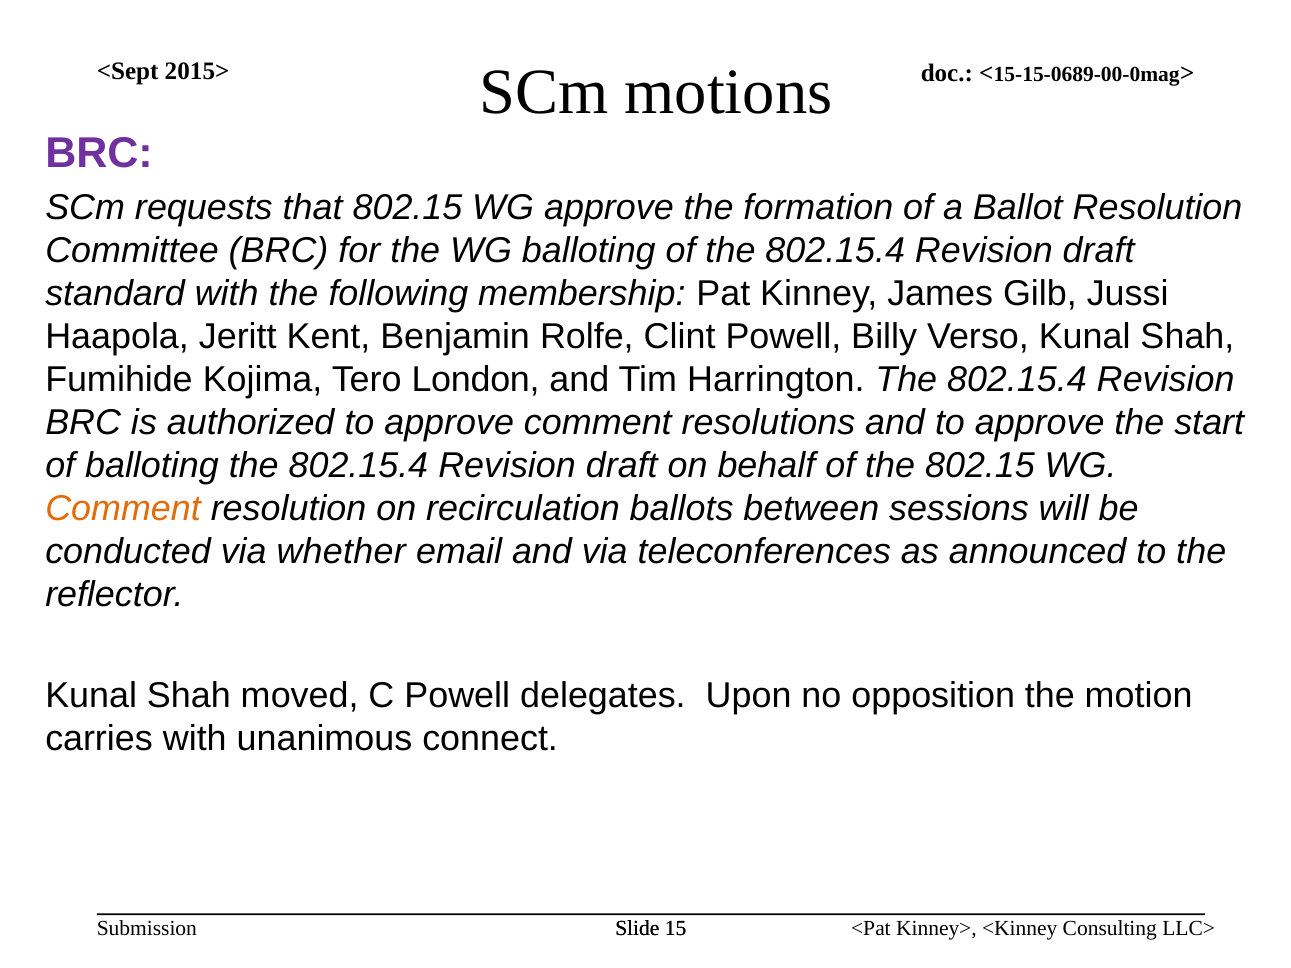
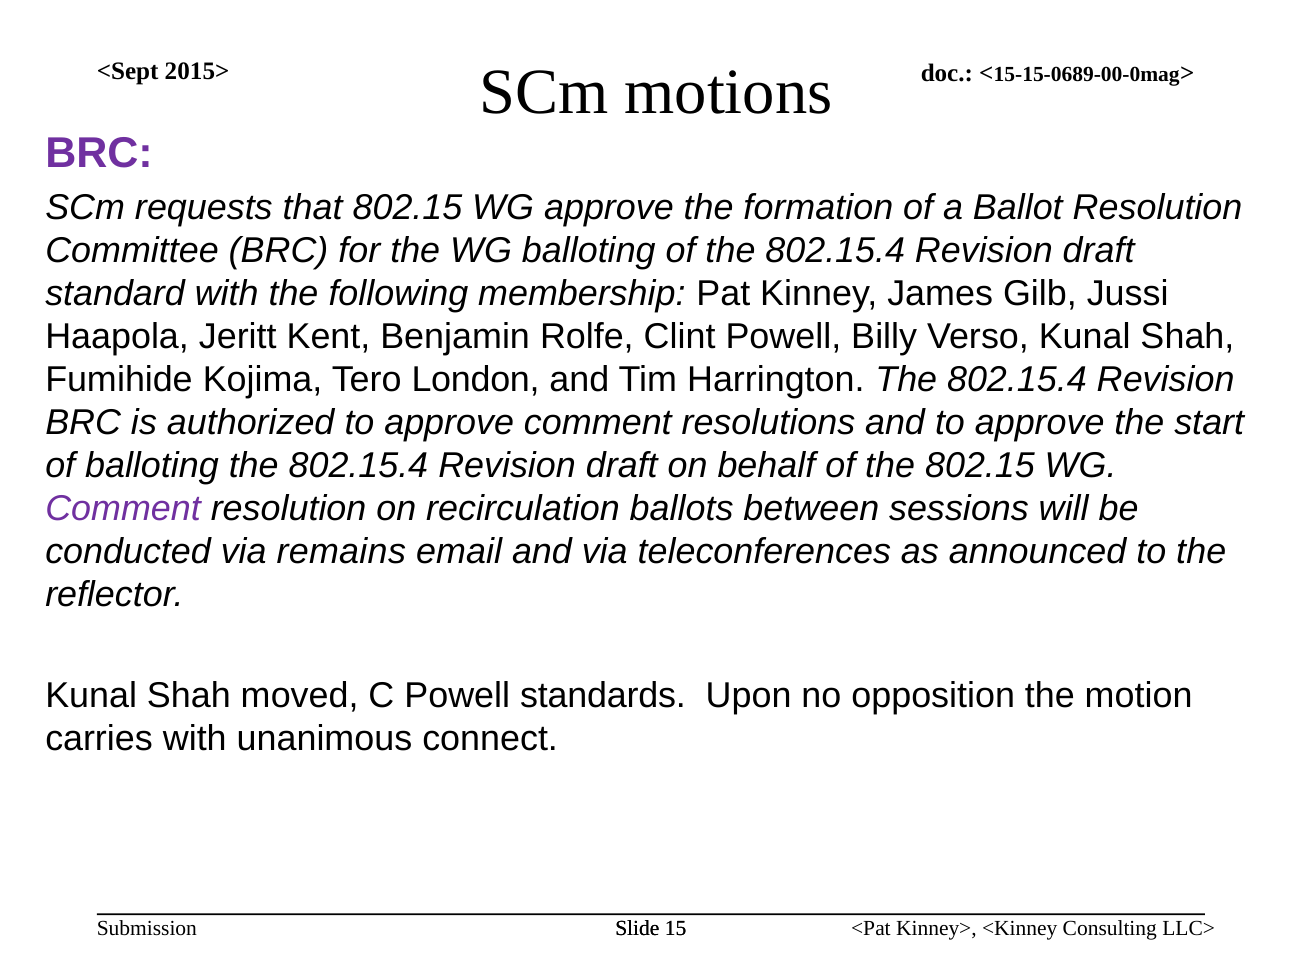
Comment colour: orange -> purple (123, 509)
whether: whether -> remains (341, 552)
delegates: delegates -> standards (603, 696)
